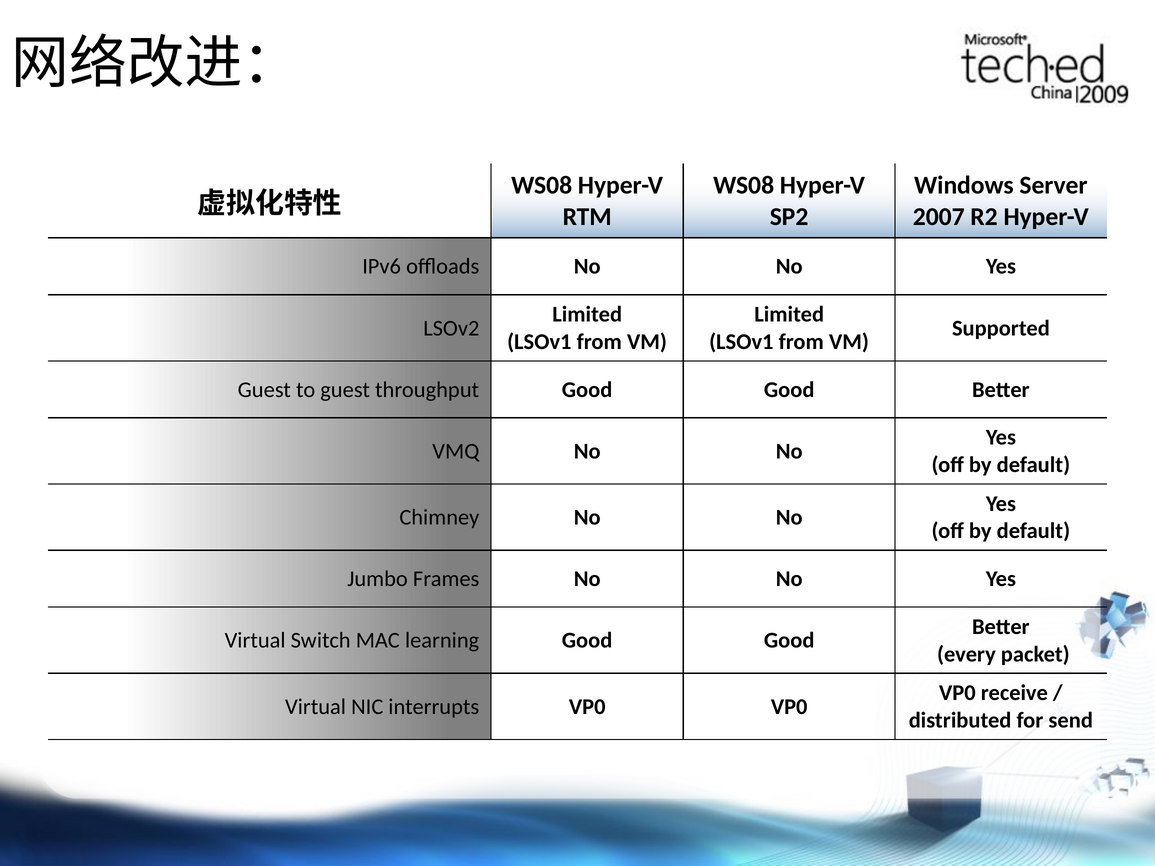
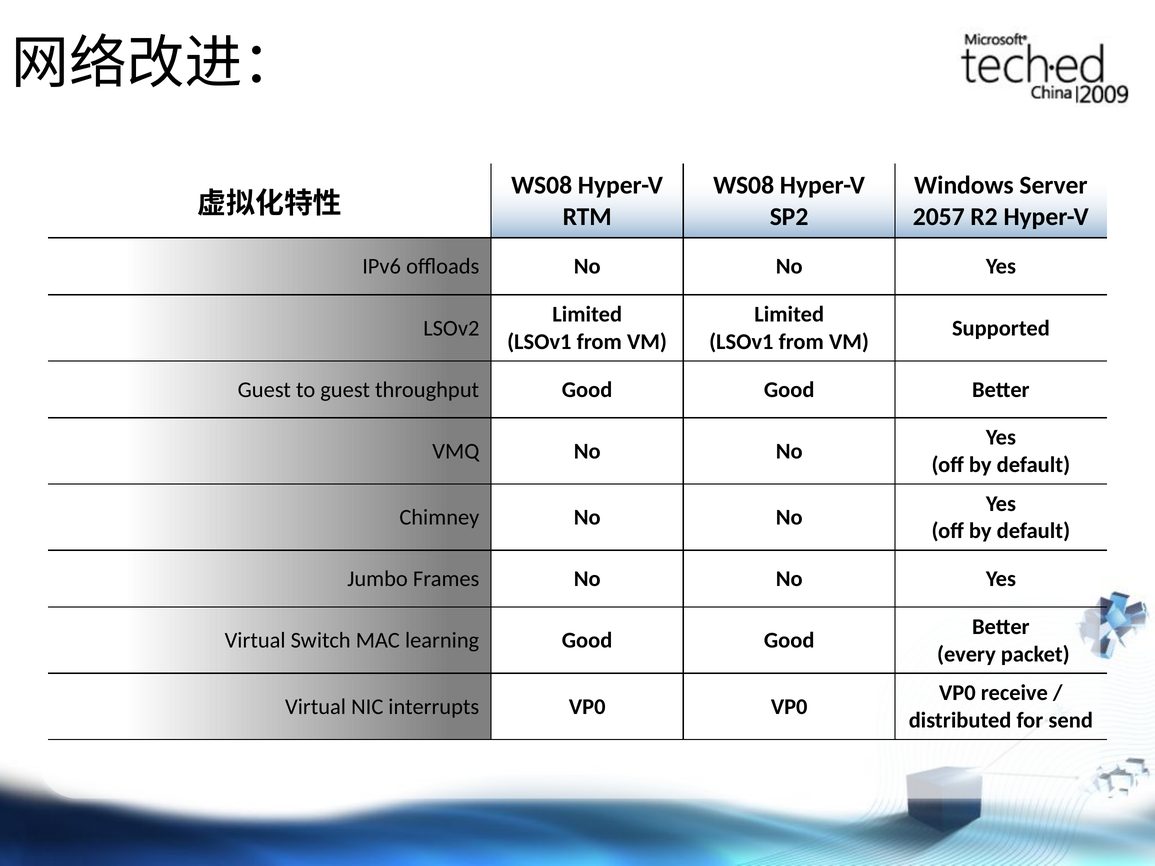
2007: 2007 -> 2057 (939, 217)
